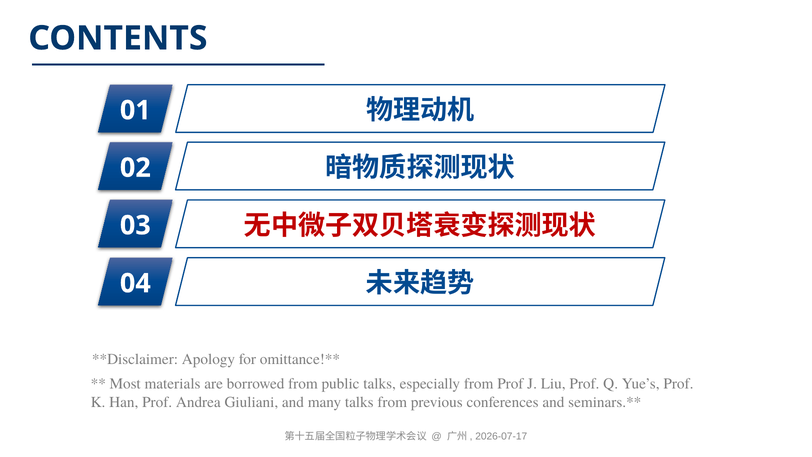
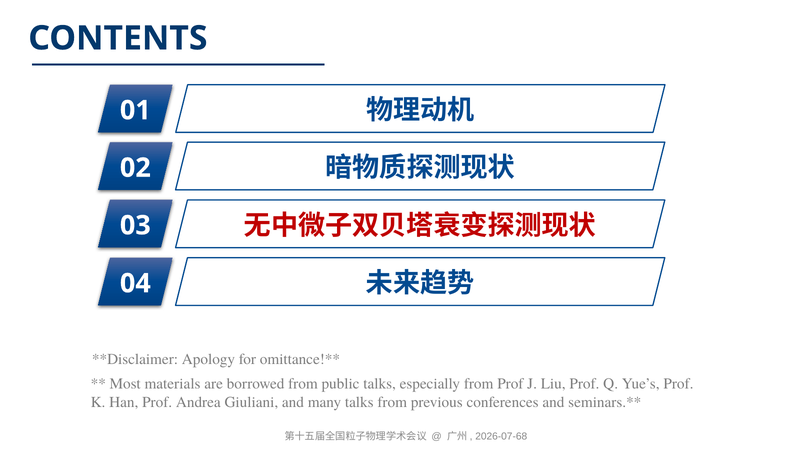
2026-07-17: 2026-07-17 -> 2026-07-68 (501, 436)
